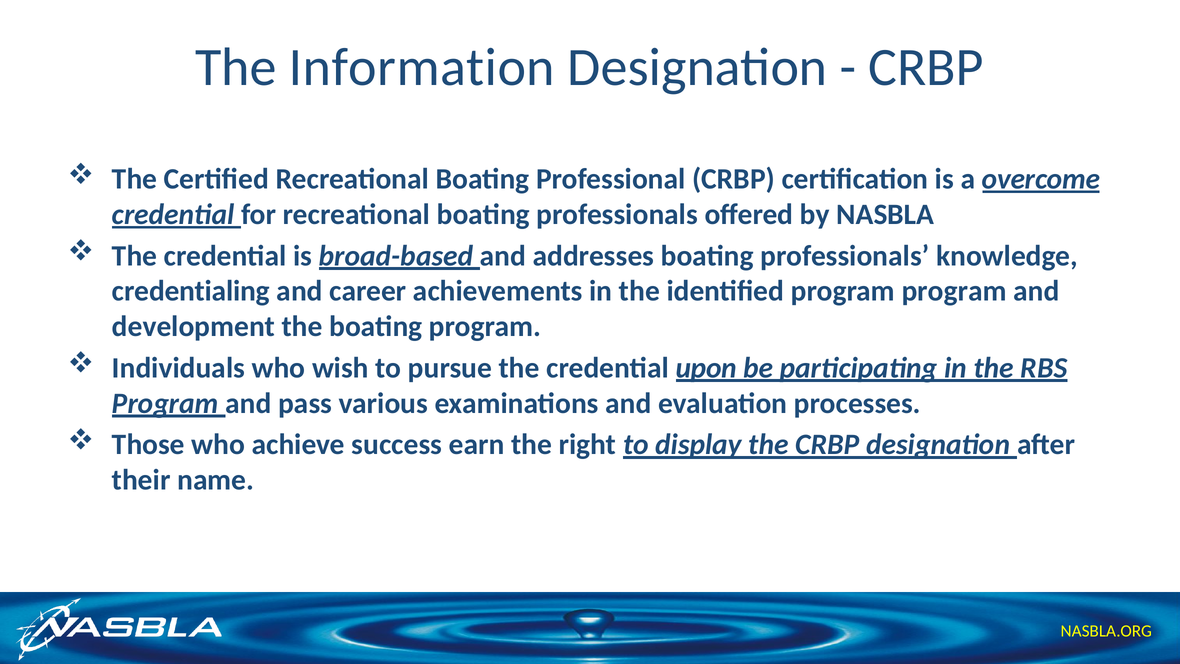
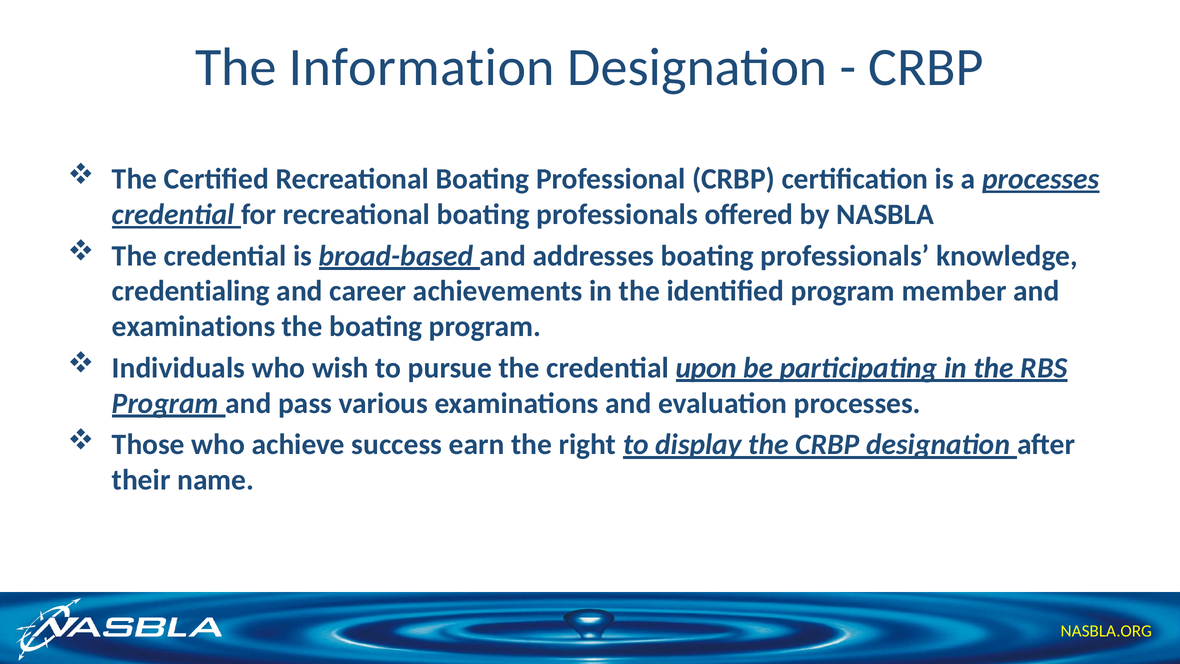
a overcome: overcome -> processes (1041, 179)
program program: program -> member (954, 291)
development: development -> examinations (194, 326)
